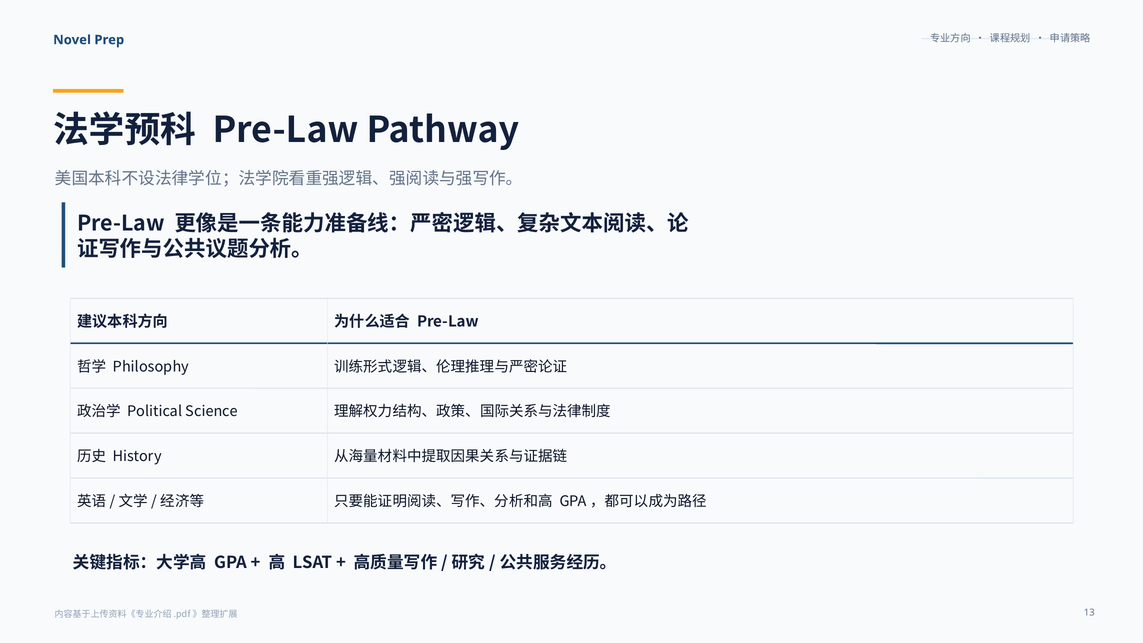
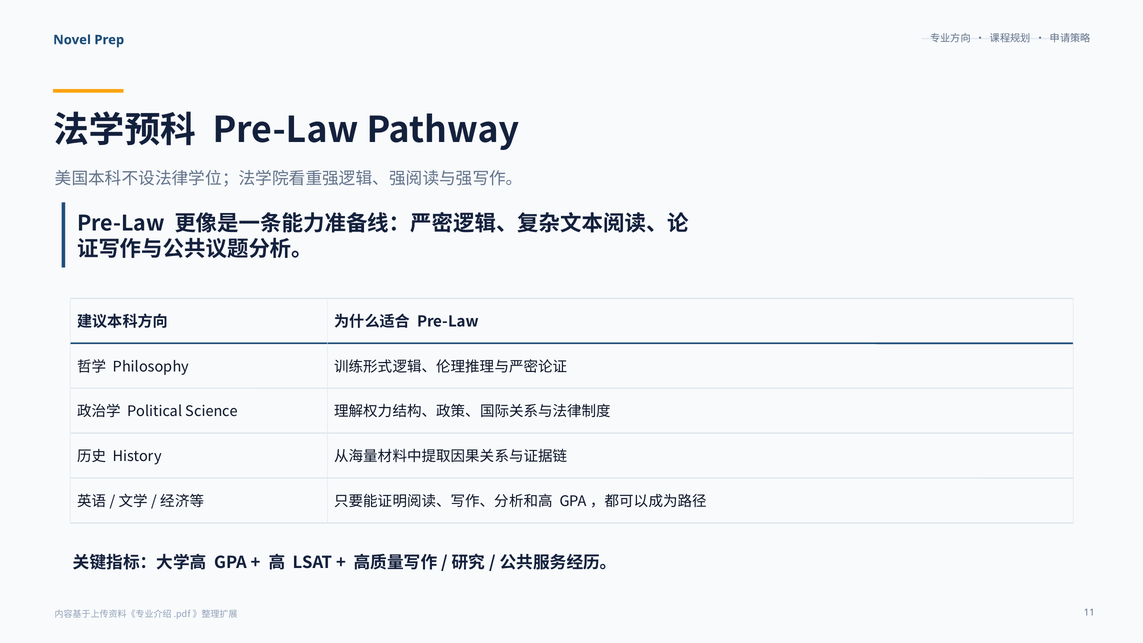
13: 13 -> 11 (1089, 613)
